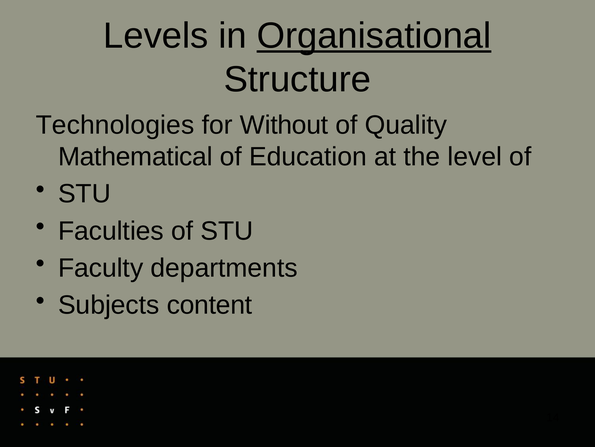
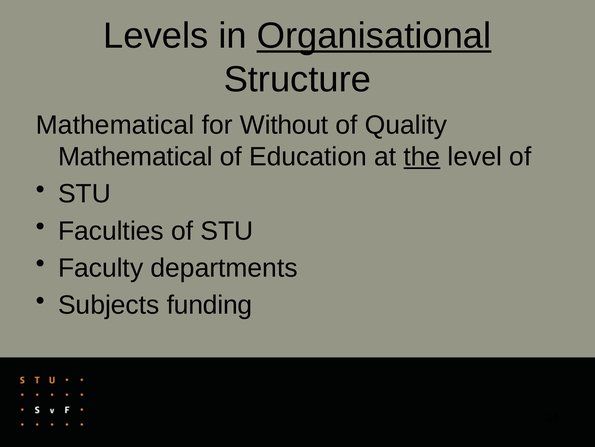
Technologies: Technologies -> Mathematical (115, 125)
the underline: none -> present (422, 157)
content: content -> funding (209, 305)
